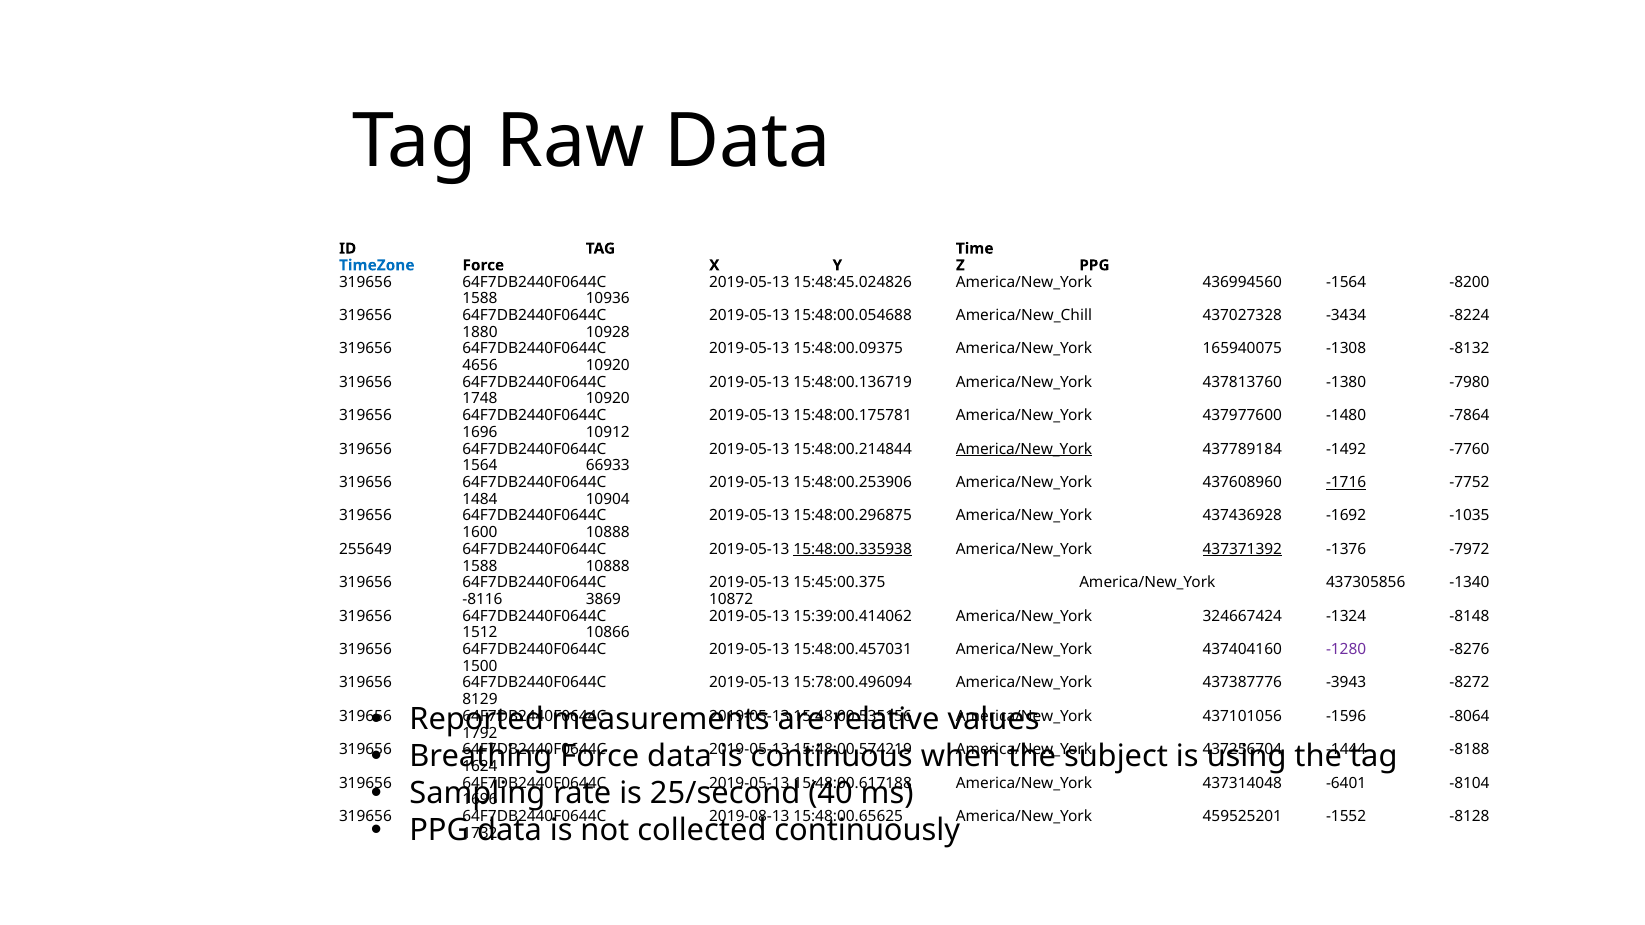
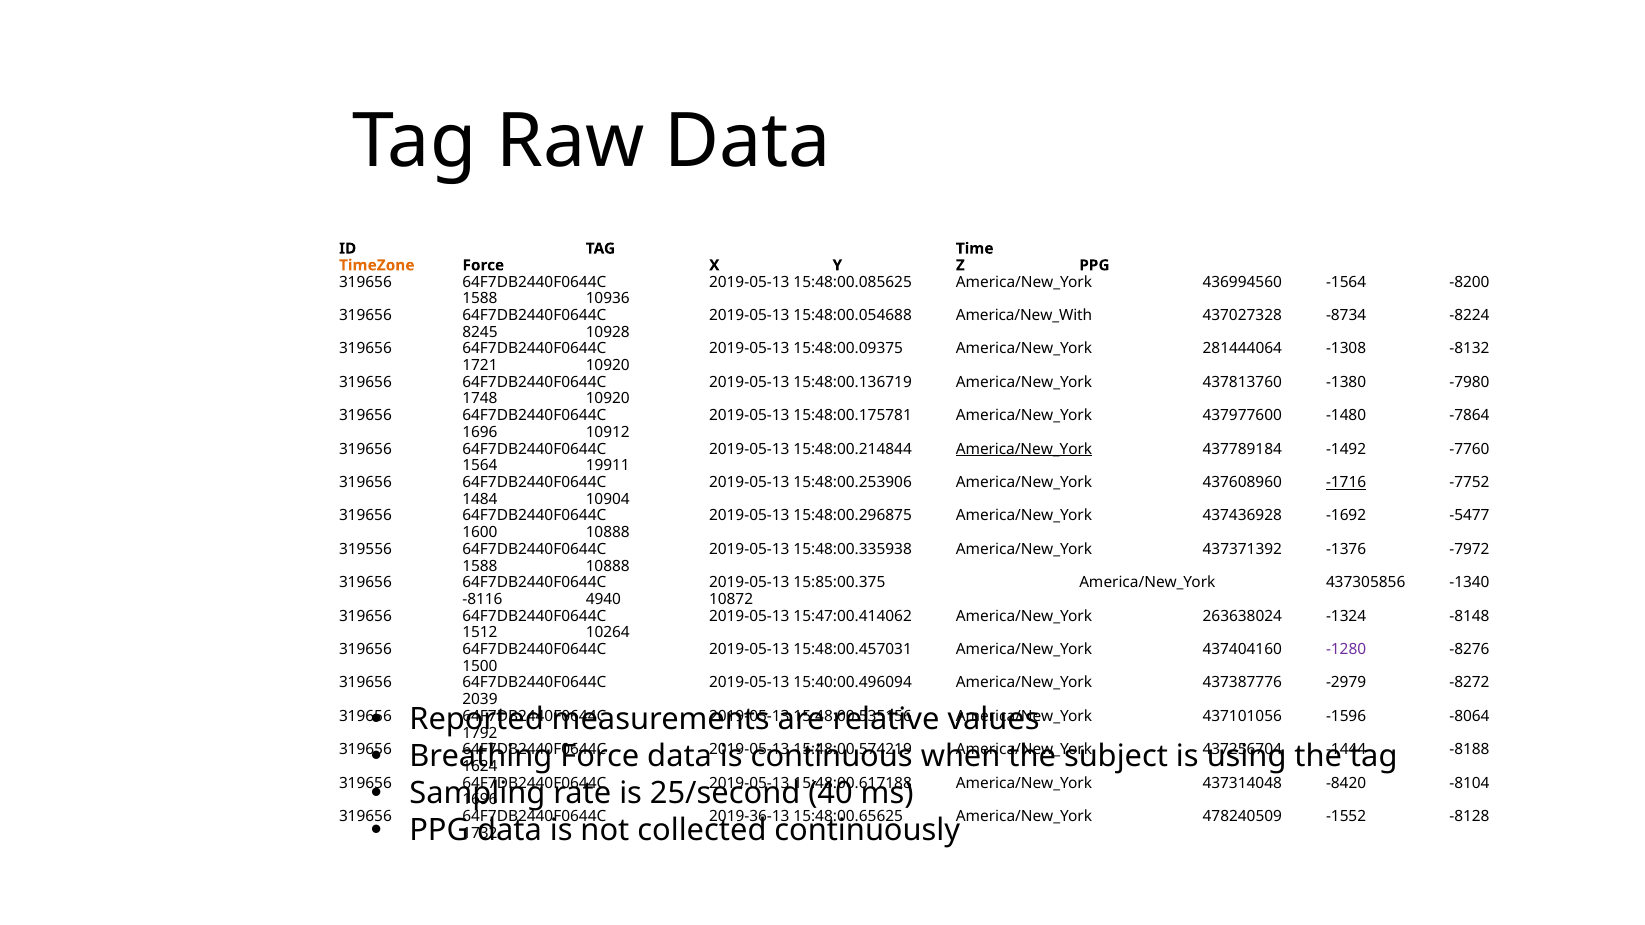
TimeZone colour: blue -> orange (377, 265)
15:48:45.024826: 15:48:45.024826 -> 15:48:00.085625 (853, 282)
America/New_Chill: America/New_Chill -> America/New_With (1024, 315)
-3434: -3434 -> -8734 (1346, 315)
1880: 1880 -> 8245 (480, 332)
165940075: 165940075 -> 281444064 (1242, 349)
4656: 4656 -> 1721 (480, 366)
66933: 66933 -> 19911 (608, 466)
-1035: -1035 -> -5477 (1469, 516)
255649: 255649 -> 319556 (365, 549)
15:48:00.335938 underline: present -> none (853, 549)
437371392 underline: present -> none (1242, 549)
15:45:00.375: 15:45:00.375 -> 15:85:00.375 (839, 583)
3869: 3869 -> 4940 (603, 600)
15:39:00.414062: 15:39:00.414062 -> 15:47:00.414062 (853, 616)
324667424: 324667424 -> 263638024 (1242, 616)
10866: 10866 -> 10264 (608, 633)
15:78:00.496094: 15:78:00.496094 -> 15:40:00.496094 (853, 683)
-3943: -3943 -> -2979 (1346, 683)
8129: 8129 -> 2039 (480, 700)
-6401: -6401 -> -8420 (1346, 783)
2019-08-13: 2019-08-13 -> 2019-36-13 (749, 817)
459525201: 459525201 -> 478240509 (1242, 817)
